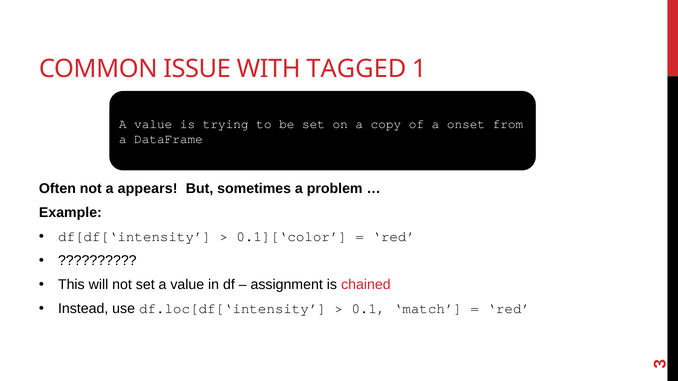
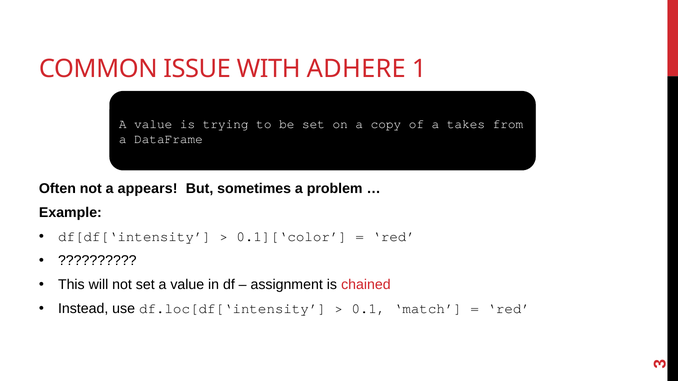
TAGGED: TAGGED -> ADHERE (356, 69)
onset: onset -> takes (466, 124)
